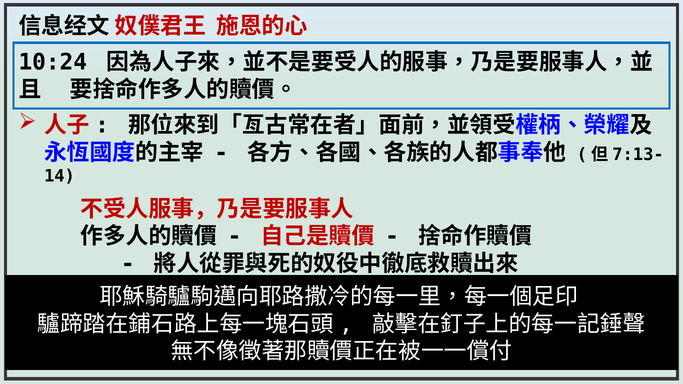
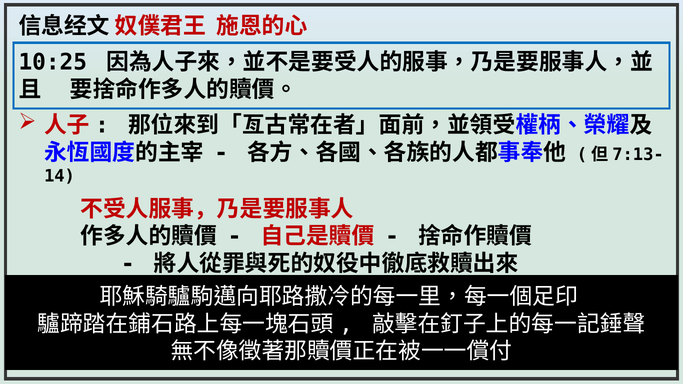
10:24: 10:24 -> 10:25 (53, 62)
